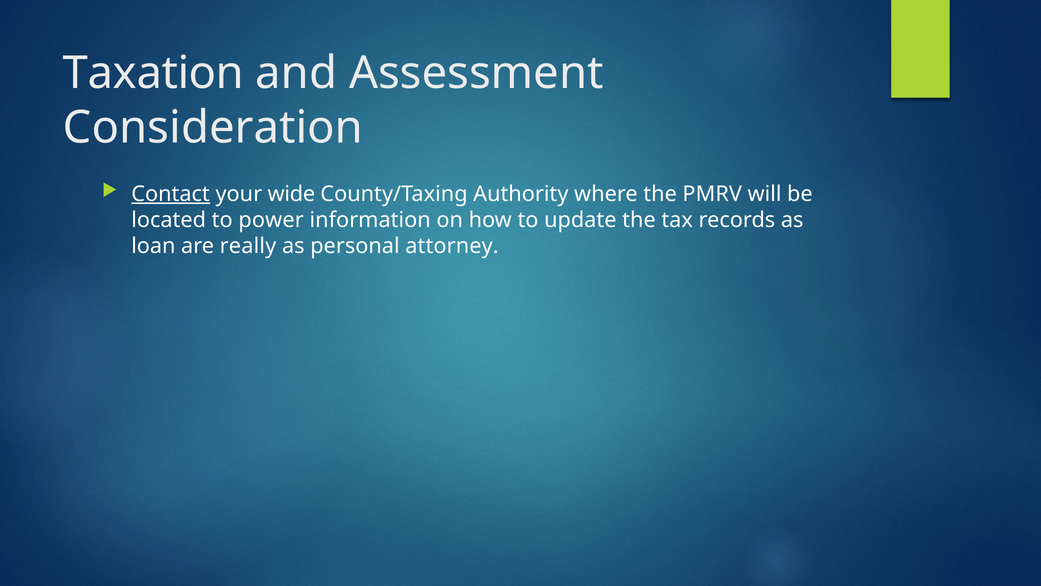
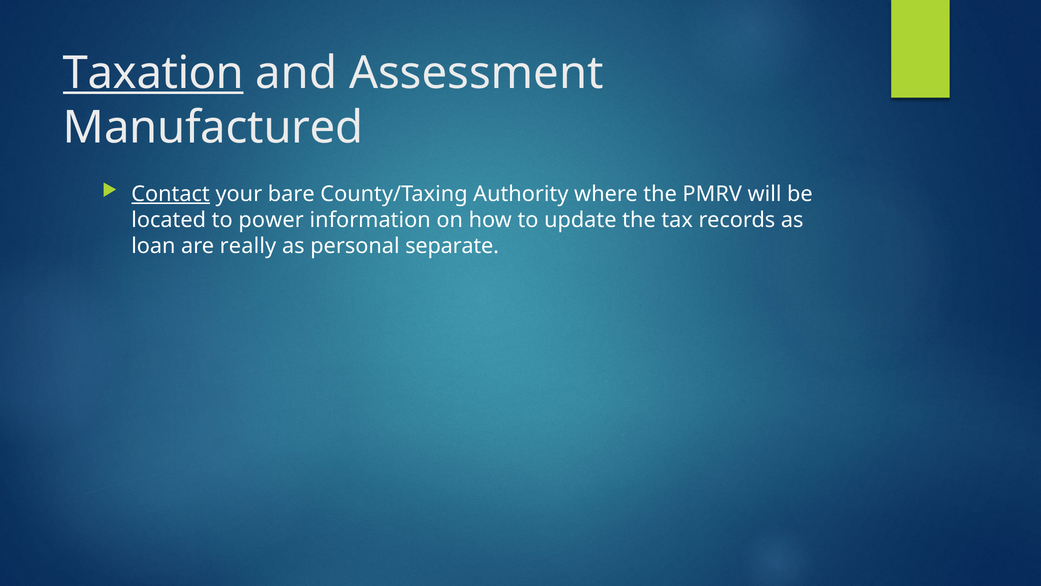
Taxation underline: none -> present (154, 73)
Consideration: Consideration -> Manufactured (213, 128)
wide: wide -> bare (291, 194)
attorney: attorney -> separate (452, 246)
